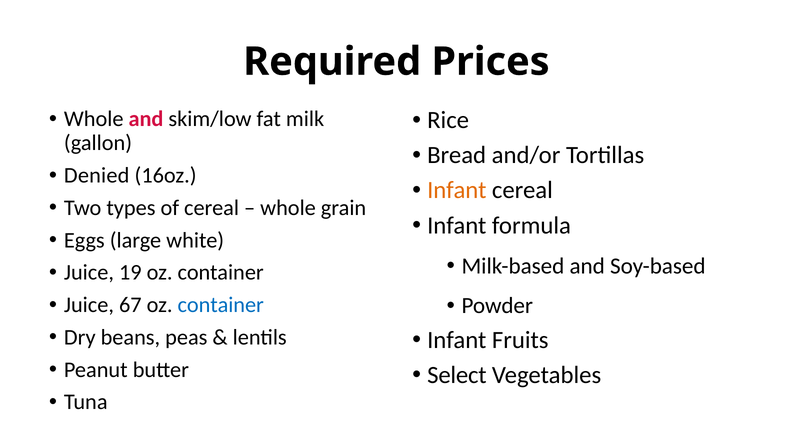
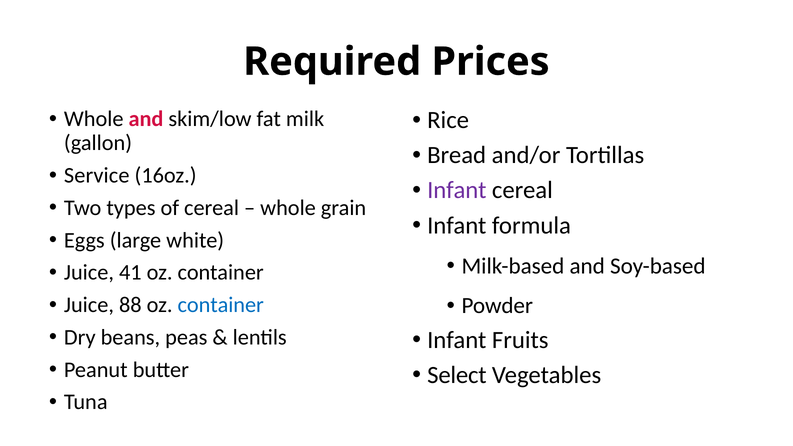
Denied: Denied -> Service (97, 176)
Infant colour: orange -> purple (457, 190)
19: 19 -> 41 (130, 273)
67: 67 -> 88 (130, 305)
